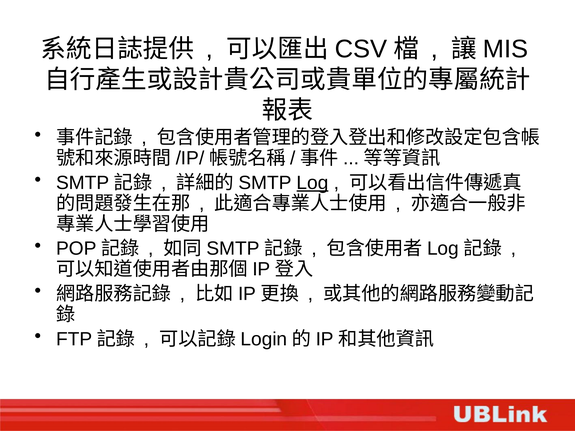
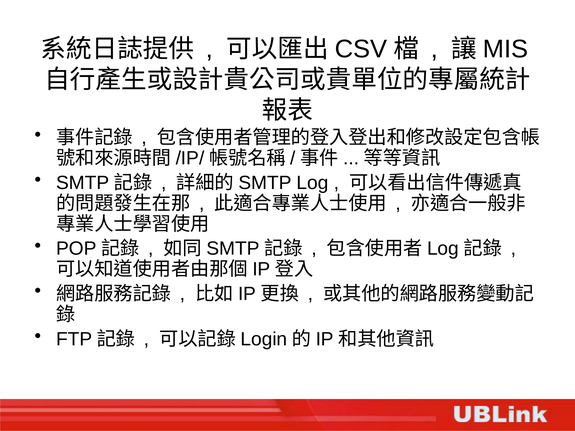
Log underline: present -> none (312, 183)
